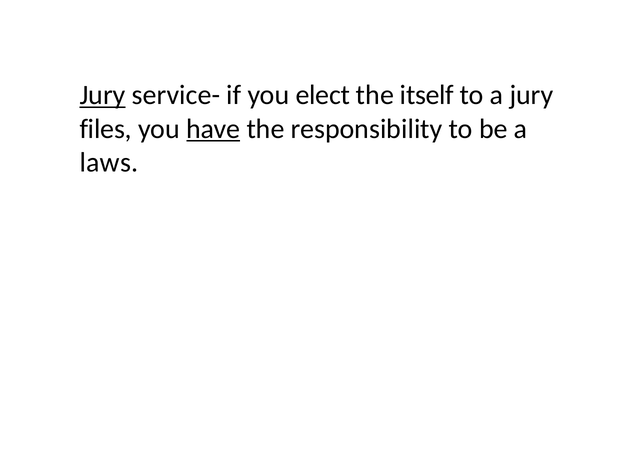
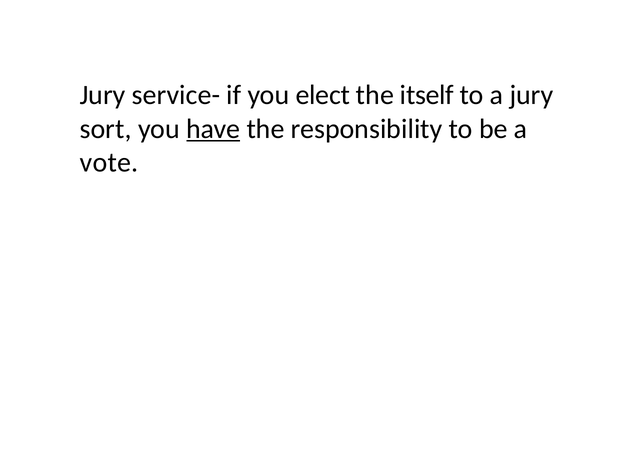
Jury underline: present -> none (103, 95)
files: files -> sort (106, 129)
laws: laws -> vote (109, 162)
